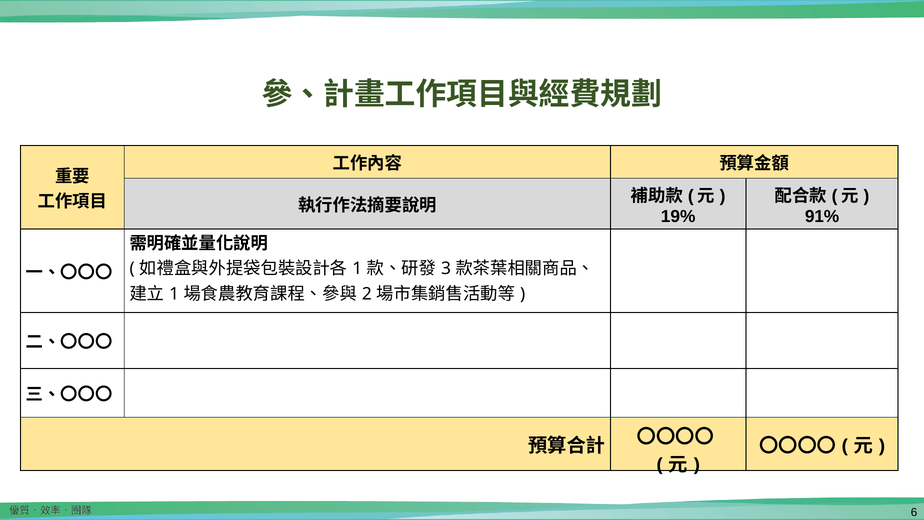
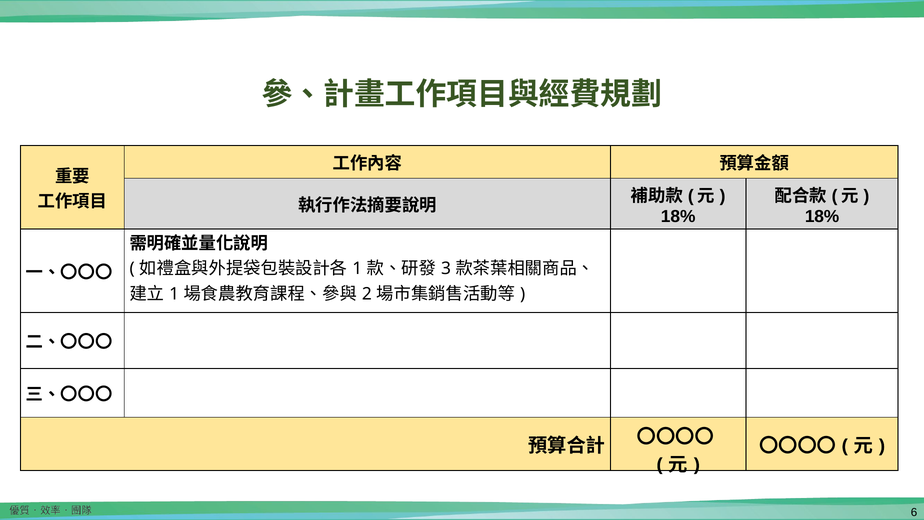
19%: 19% -> 18% (678, 216)
91%: 91% -> 18% (822, 216)
